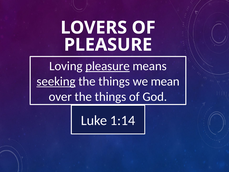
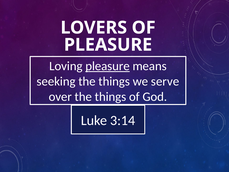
seeking underline: present -> none (56, 81)
mean: mean -> serve (165, 81)
1:14: 1:14 -> 3:14 (123, 120)
